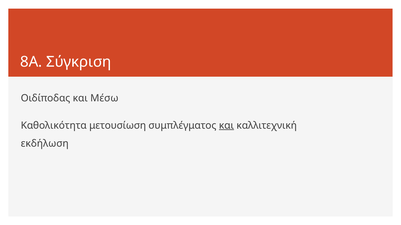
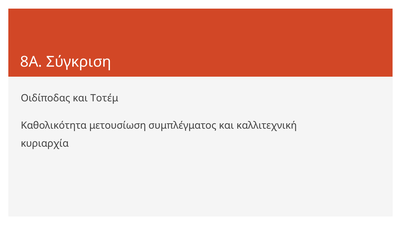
Μέσω: Μέσω -> Τοτέμ (104, 98)
και underline: present -> none (226, 126)
εκδήλωση: εκδήλωση -> κυριαρχία (45, 144)
